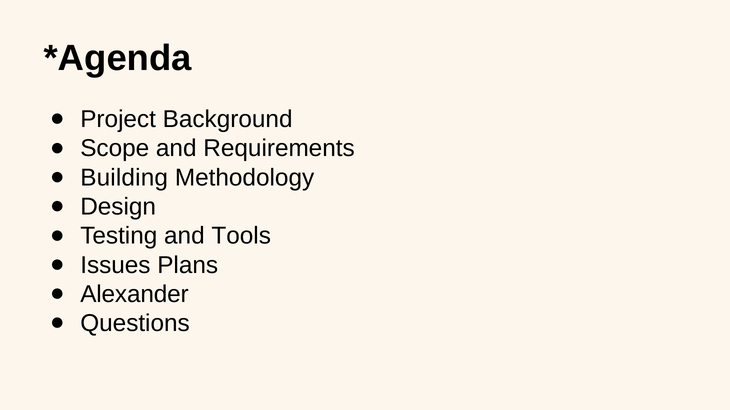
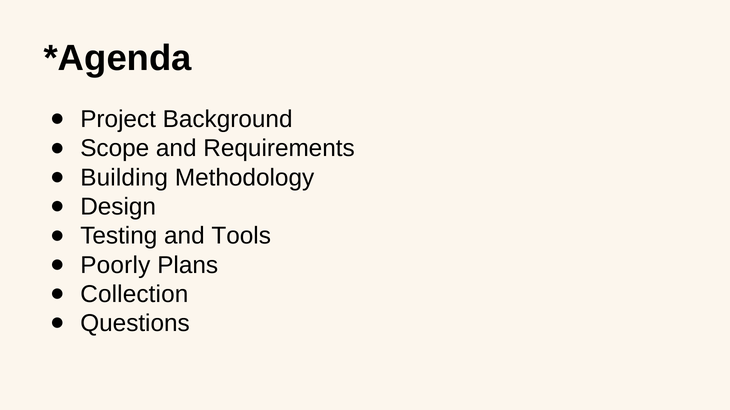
Issues: Issues -> Poorly (115, 265)
Alexander: Alexander -> Collection (134, 295)
